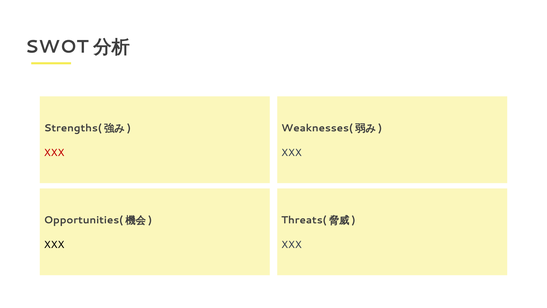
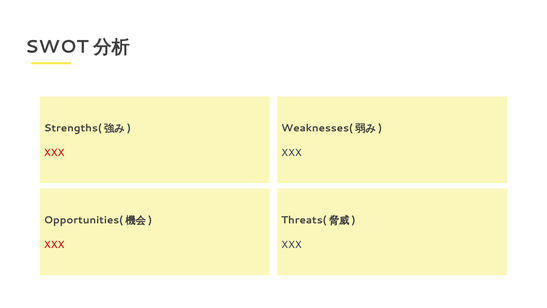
XXX colour: black -> red (54, 245)
